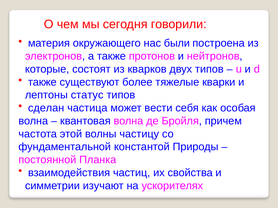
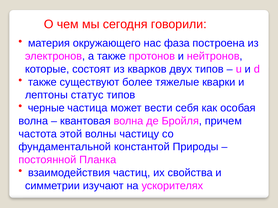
были: были -> фаза (177, 43)
сделан: сделан -> черные (46, 108)
